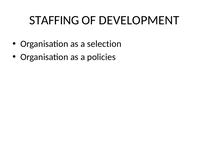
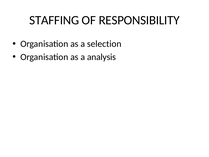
DEVELOPMENT: DEVELOPMENT -> RESPONSIBILITY (139, 20)
policies: policies -> analysis (101, 57)
